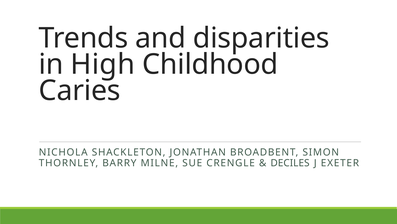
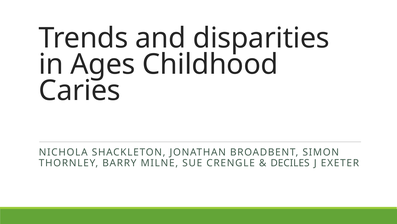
High: High -> Ages (103, 64)
